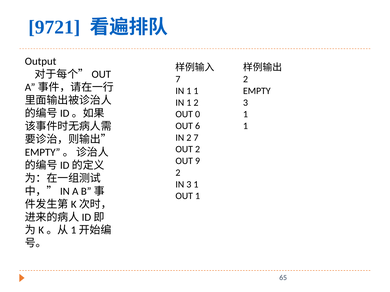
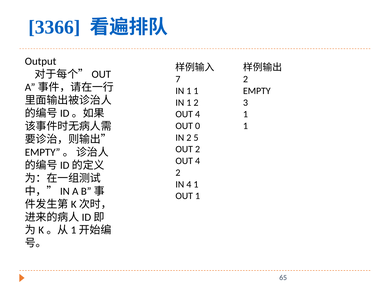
9721: 9721 -> 3366 (54, 27)
0: 0 -> 4 (198, 114)
6: 6 -> 0 (198, 126)
2 7: 7 -> 5 (196, 138)
9: 9 -> 4 (198, 161)
IN 3: 3 -> 4 (189, 185)
